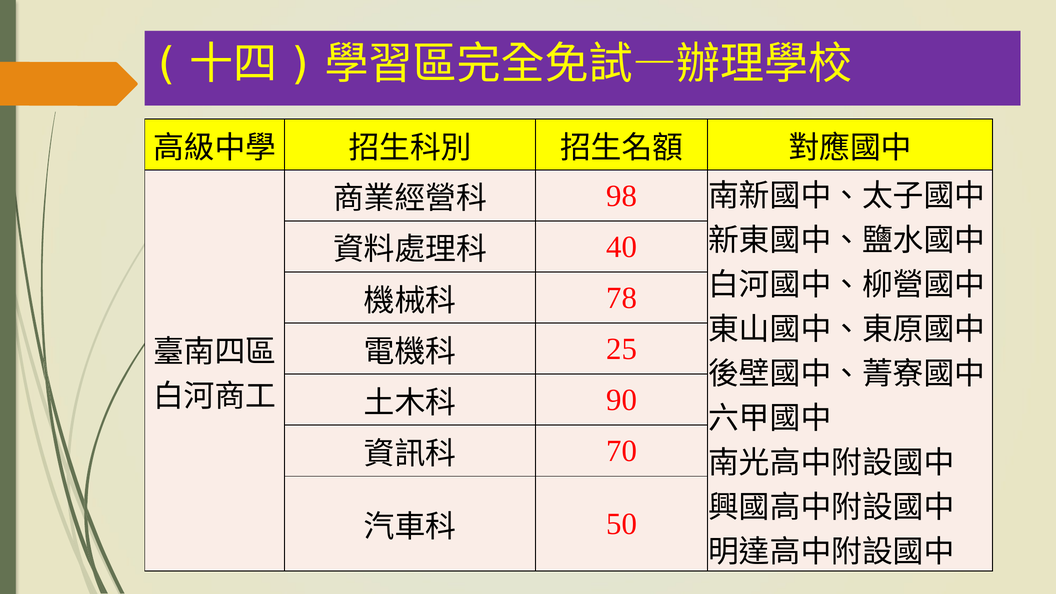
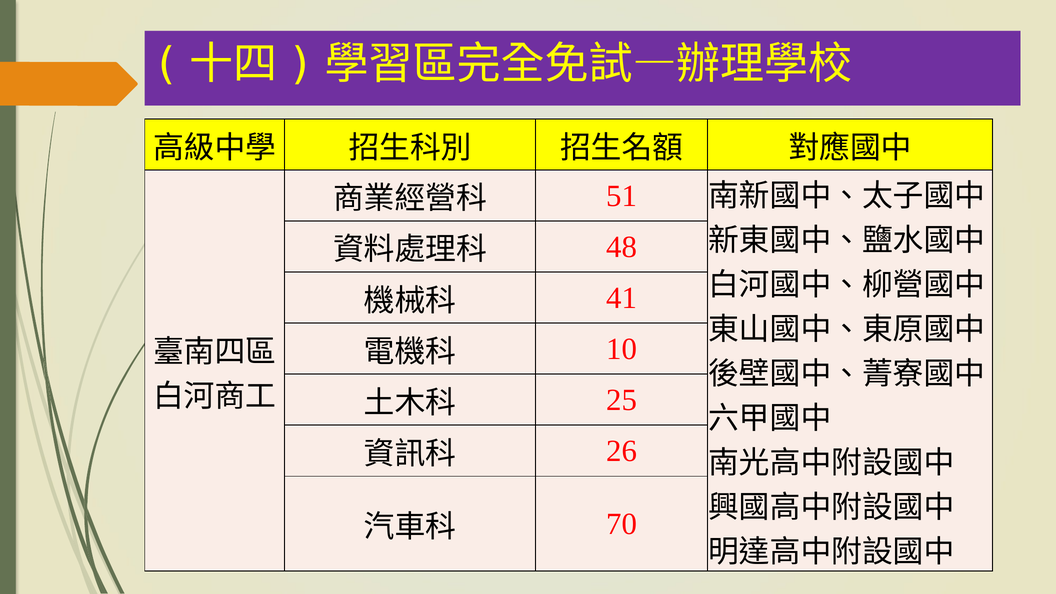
98: 98 -> 51 (622, 196)
40: 40 -> 48 (622, 247)
78: 78 -> 41 (622, 298)
25: 25 -> 10 (622, 349)
90: 90 -> 25 (622, 400)
70: 70 -> 26 (622, 451)
50: 50 -> 70 (622, 524)
